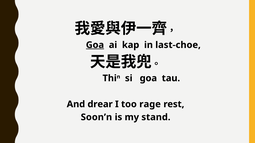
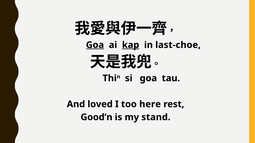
kap underline: none -> present (131, 45)
drear: drear -> loved (100, 104)
rage: rage -> here (150, 104)
Soon’n: Soon’n -> Good’n (97, 118)
